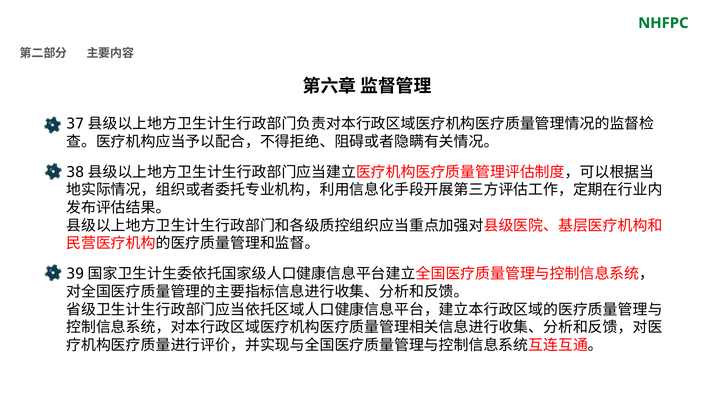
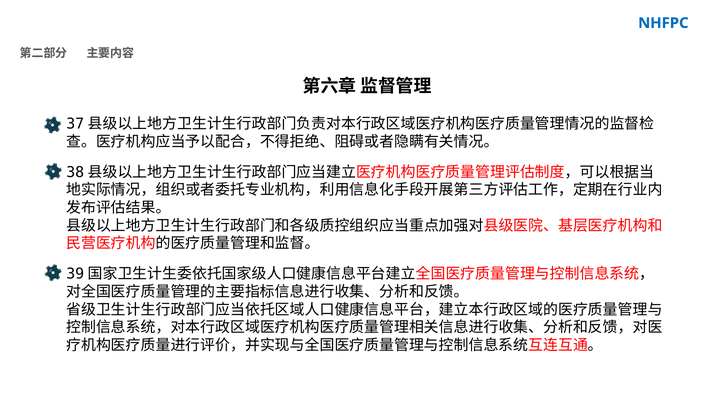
NHFPC colour: green -> blue (663, 23)
